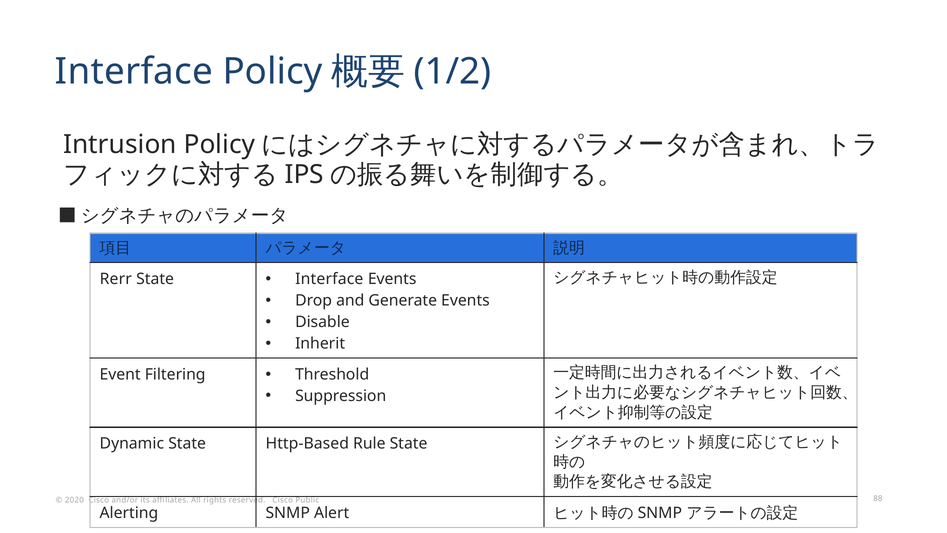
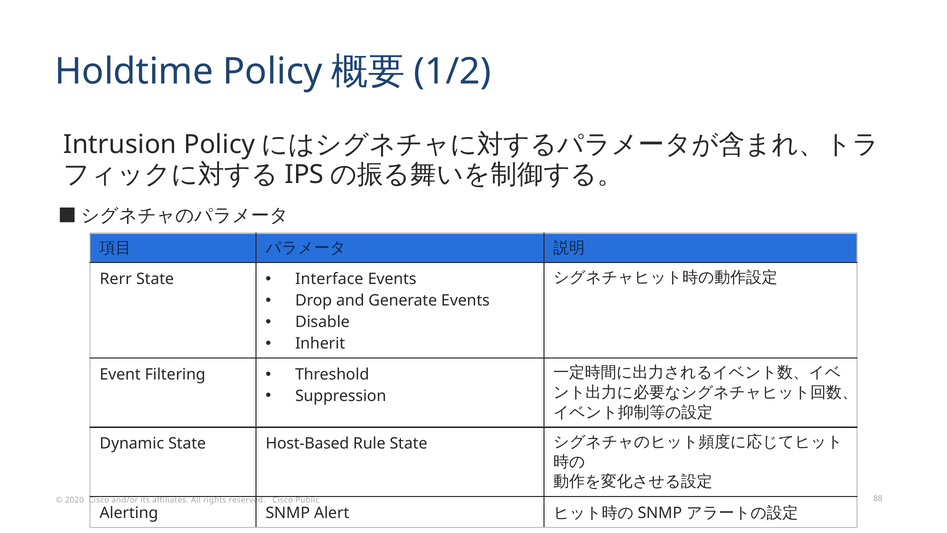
Interface: Interface -> Holdtime (134, 72)
Http-Based: Http-Based -> Host-Based (307, 443)
